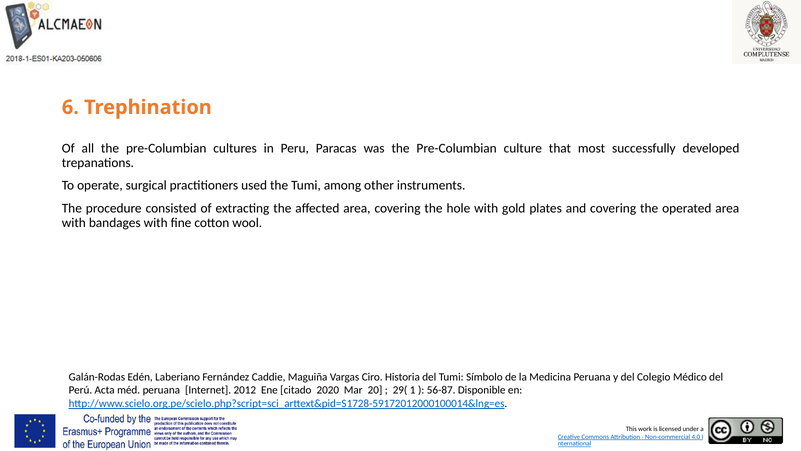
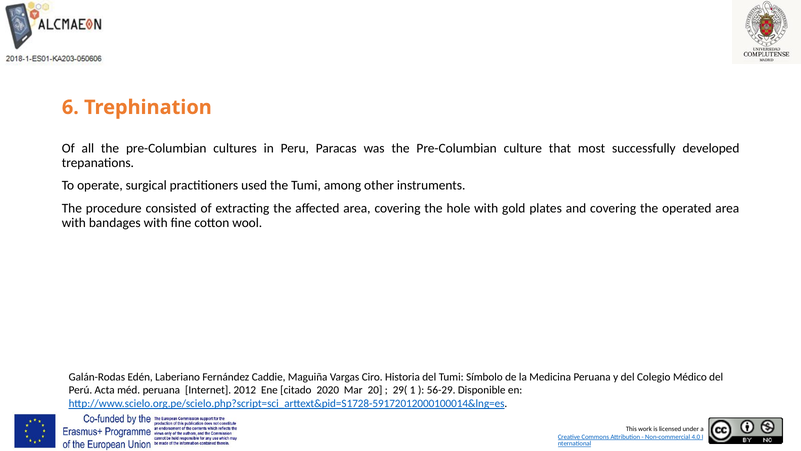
56-87: 56-87 -> 56-29 (441, 390)
